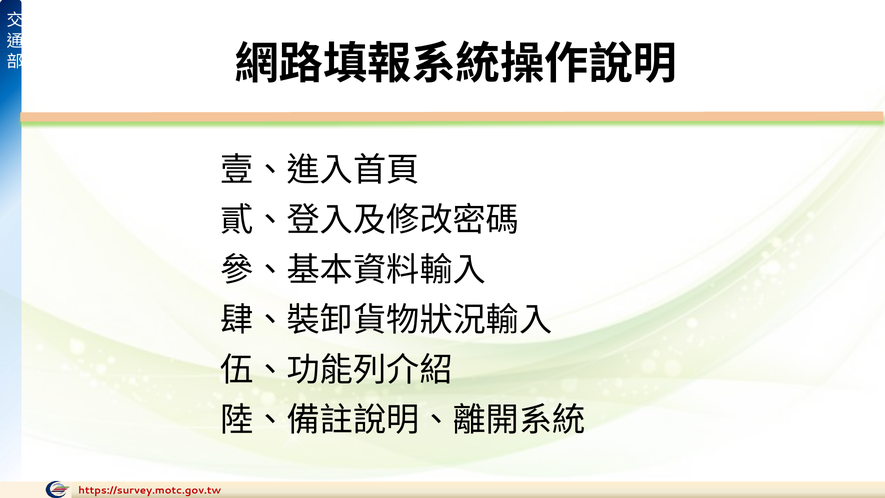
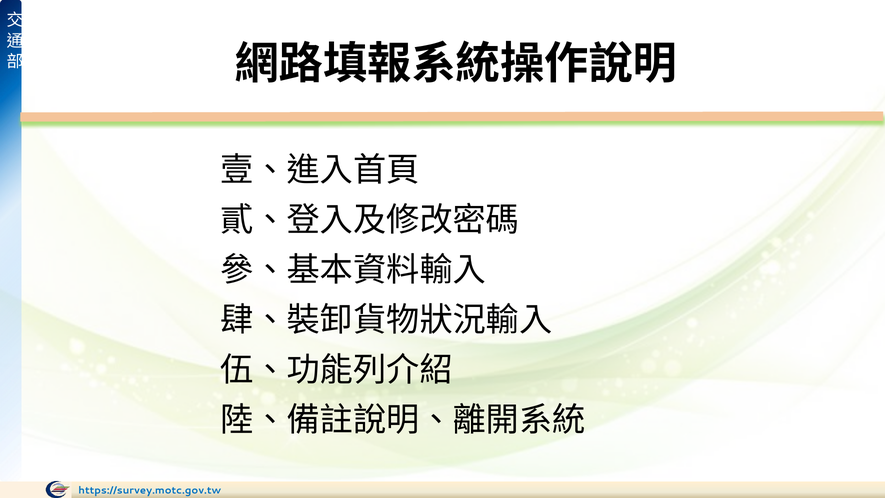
https://survey.motc.gov.tw colour: red -> blue (150, 490)
